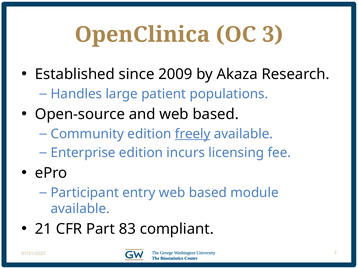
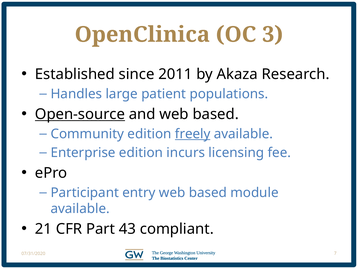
2009: 2009 -> 2011 (175, 74)
Open-source underline: none -> present (80, 114)
83: 83 -> 43 (127, 229)
